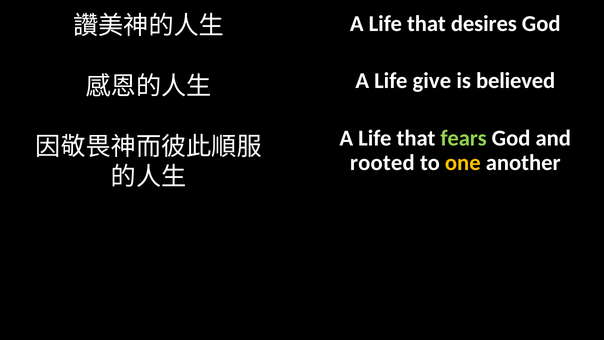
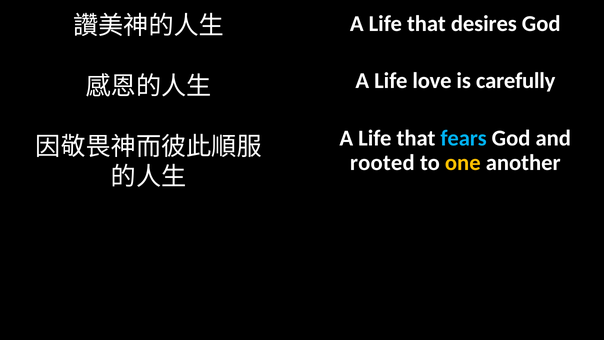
give: give -> love (432, 81)
believed: believed -> carefully (516, 81)
fears colour: light green -> light blue (464, 138)
